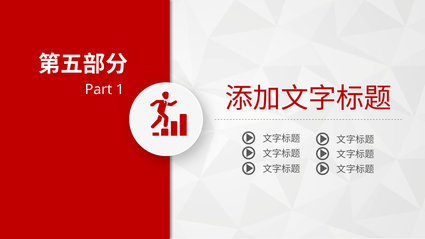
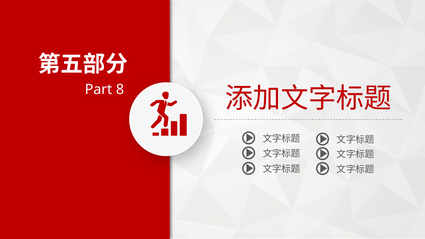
1: 1 -> 8 (120, 90)
